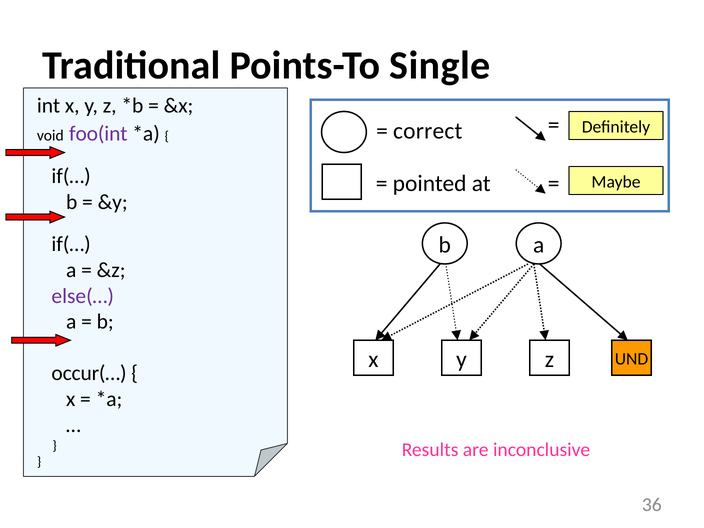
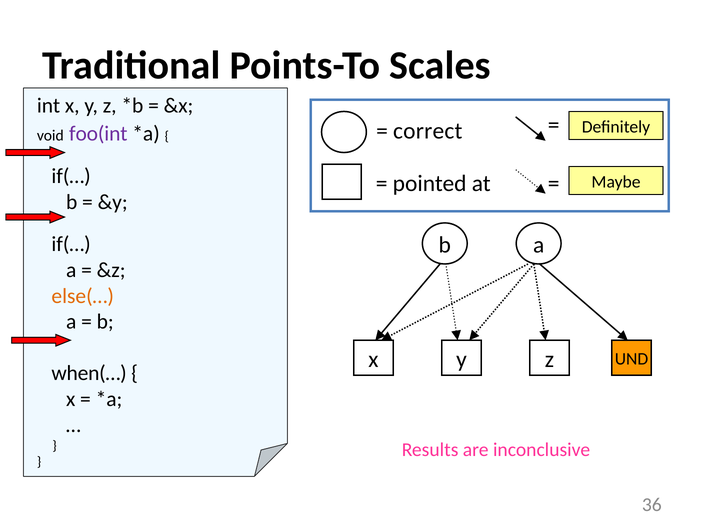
Single: Single -> Scales (440, 66)
else(… colour: purple -> orange (83, 296)
occur(…: occur(… -> when(… (89, 373)
